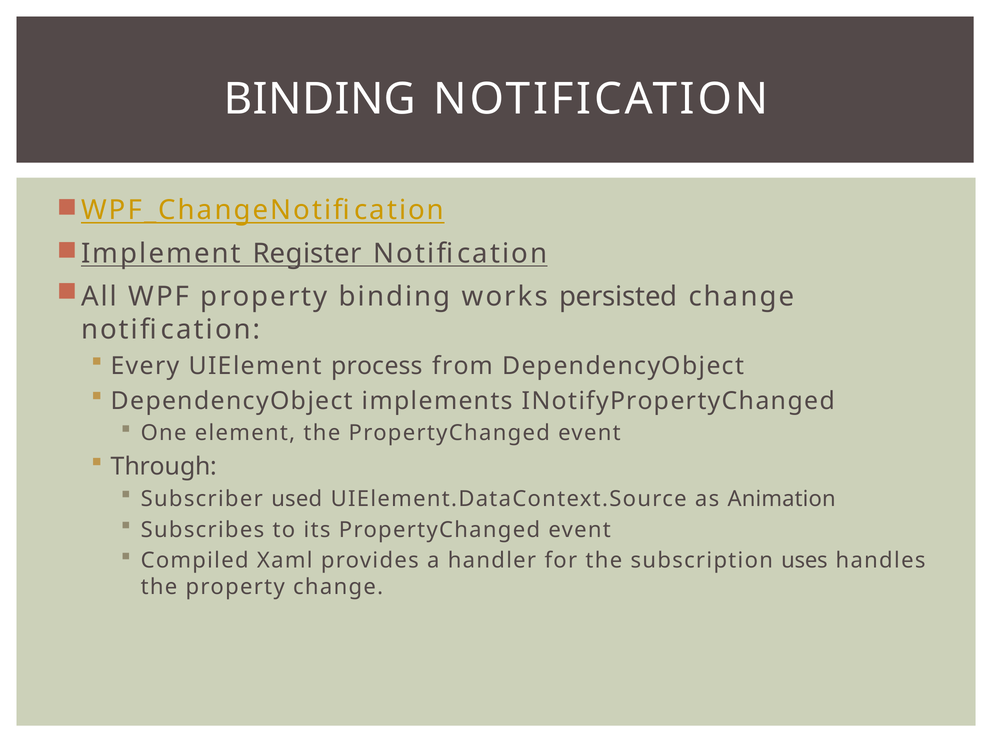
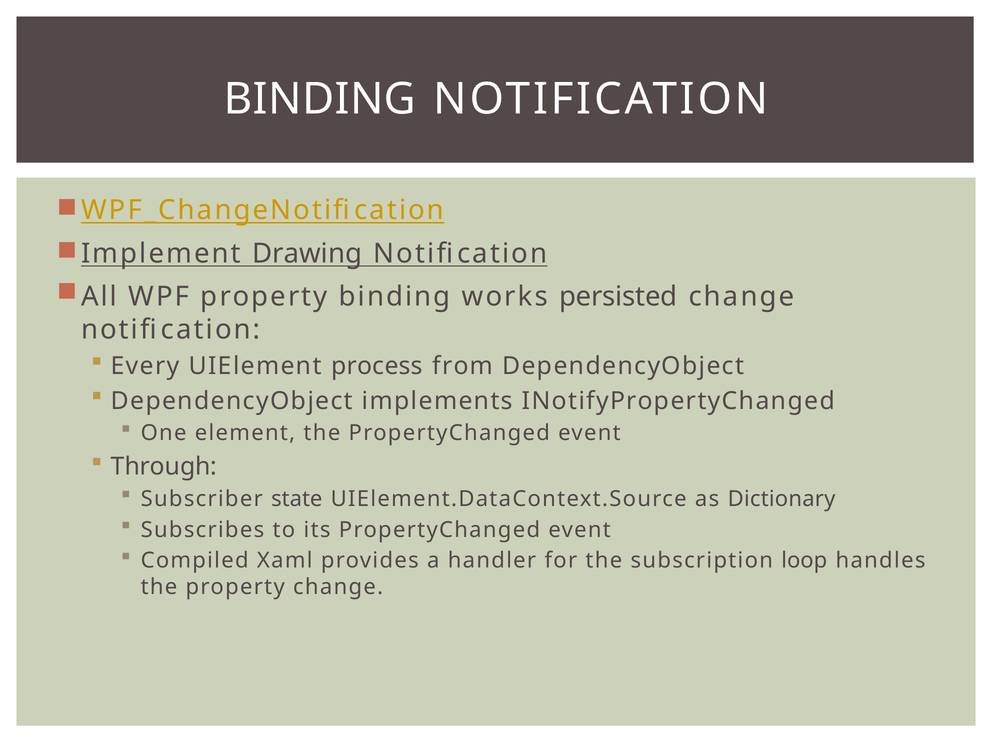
Register: Register -> Drawing (307, 253)
used: used -> state (297, 499)
Animation: Animation -> Dictionary (782, 499)
uses: uses -> loop (804, 560)
